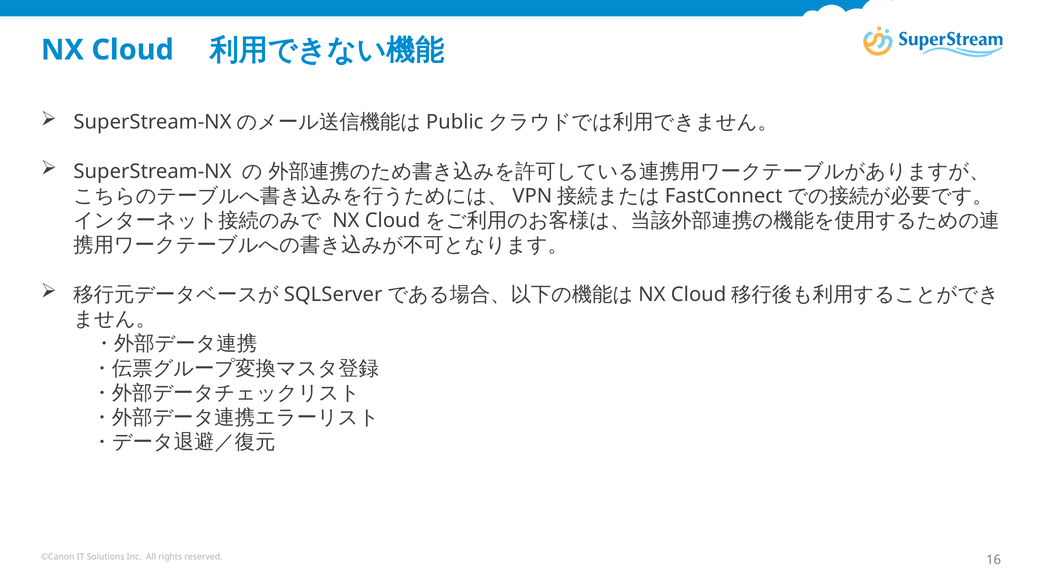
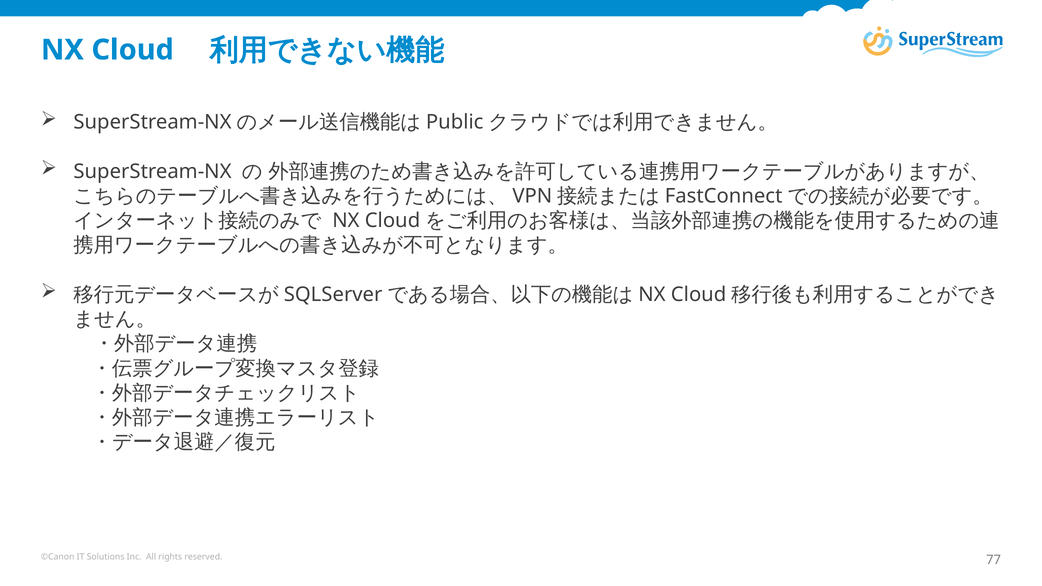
16: 16 -> 77 (994, 560)
